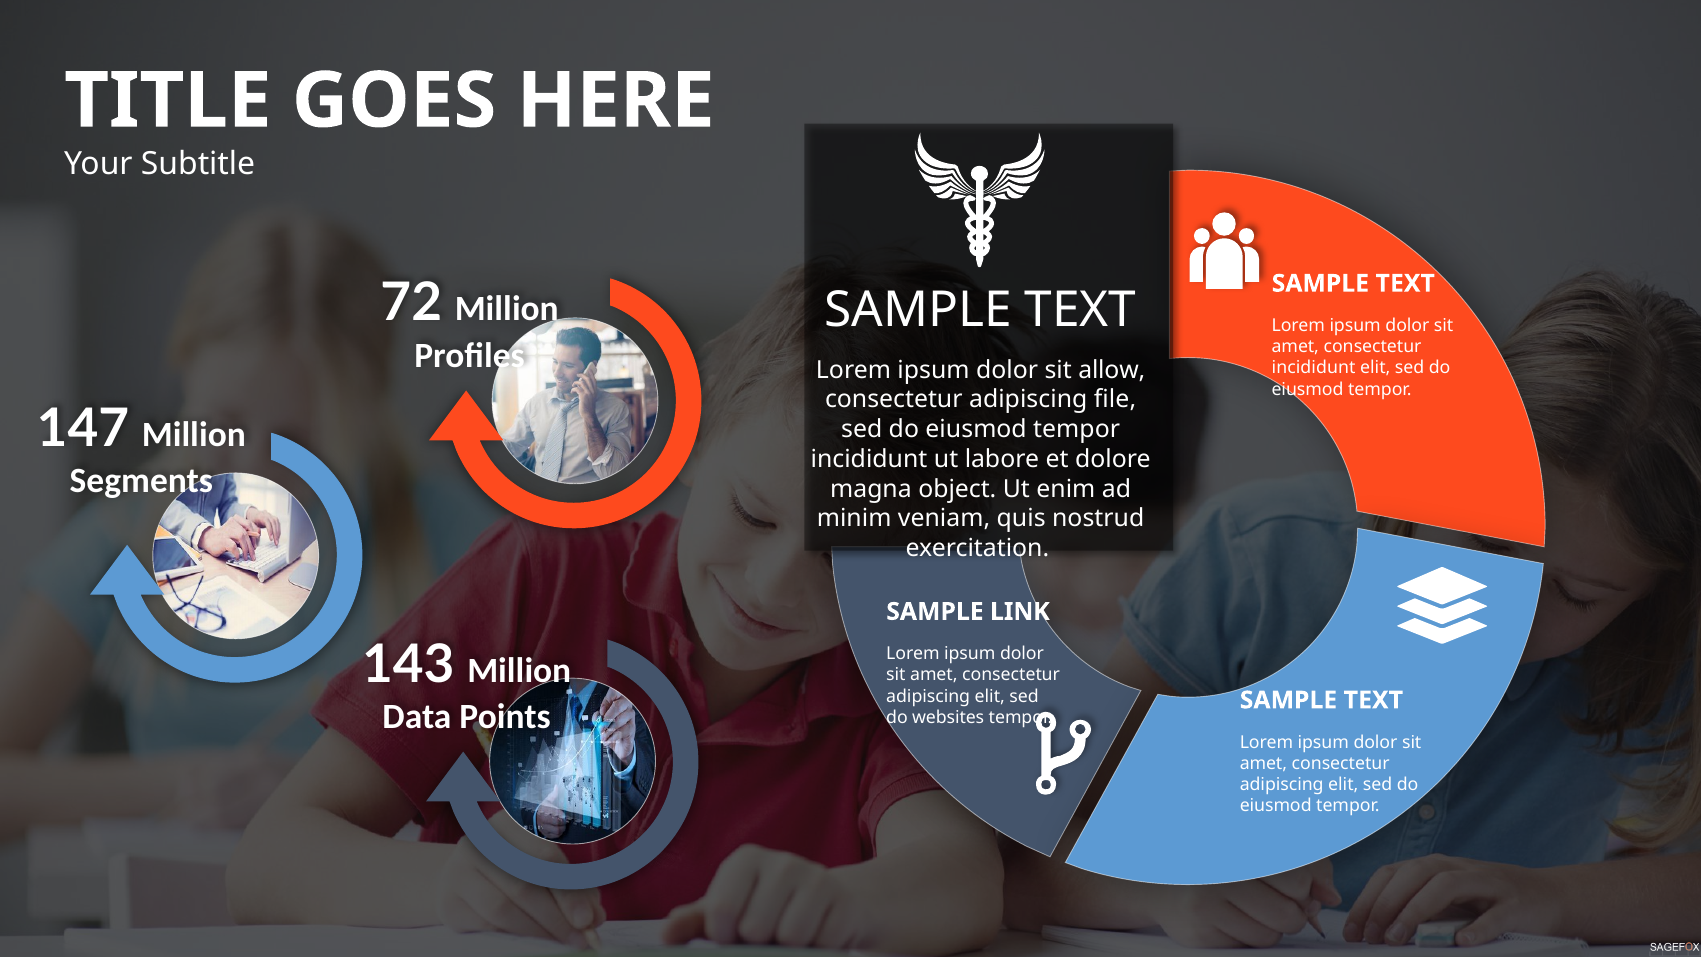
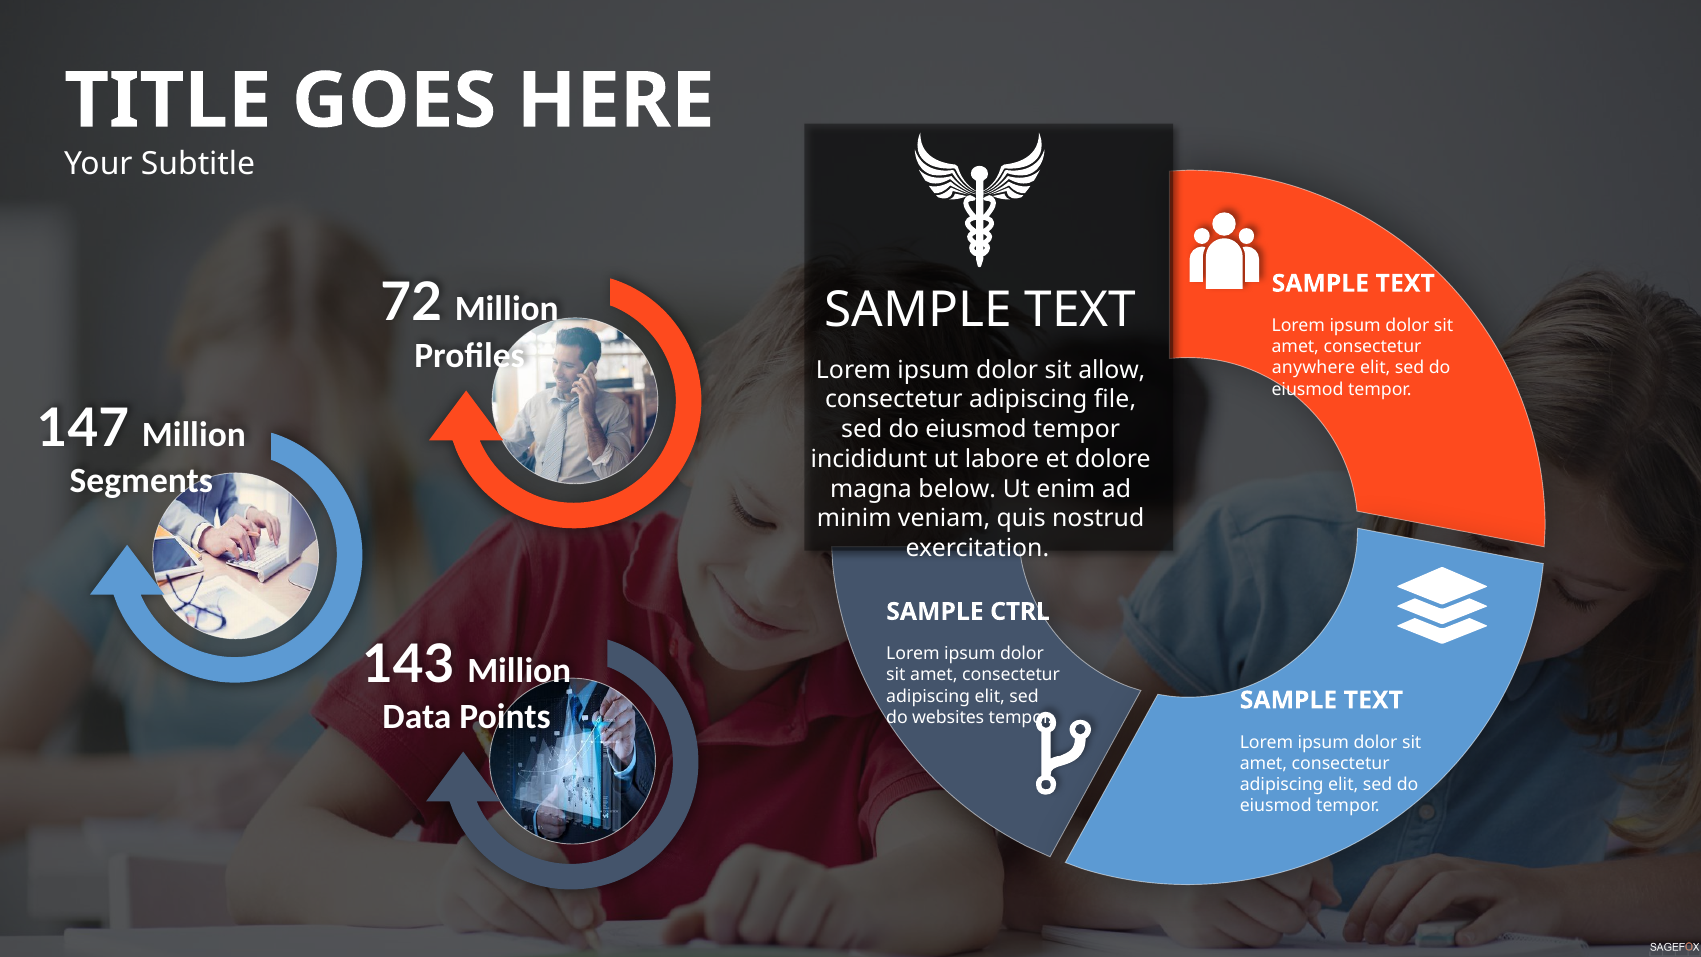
incididunt: incididunt -> anywhere (1314, 368)
object: object -> below (957, 489)
LINK: LINK -> CTRL (1020, 611)
